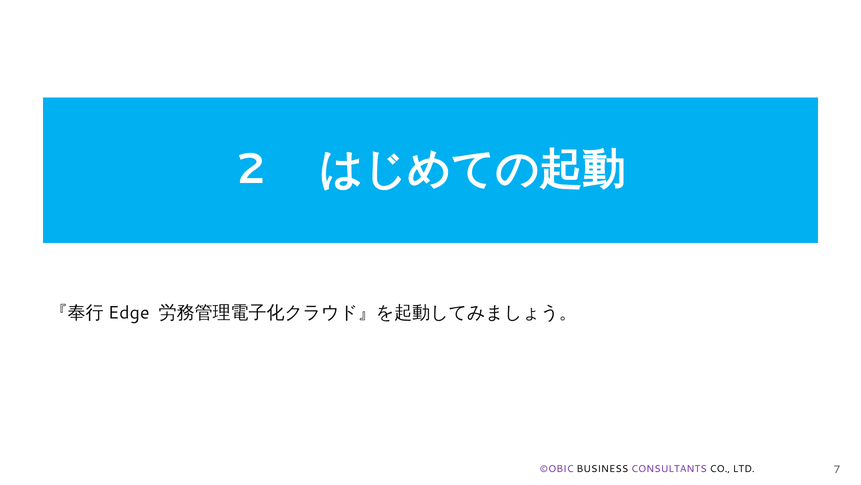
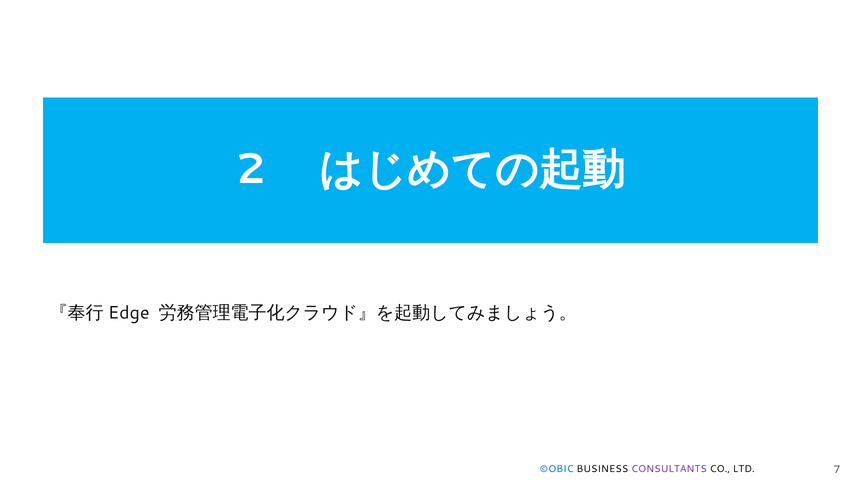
©OBIC colour: purple -> blue (557, 468)
